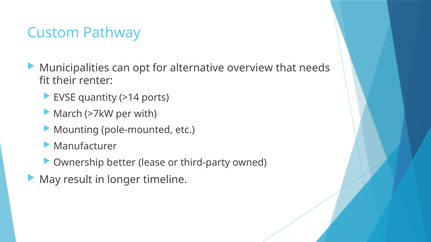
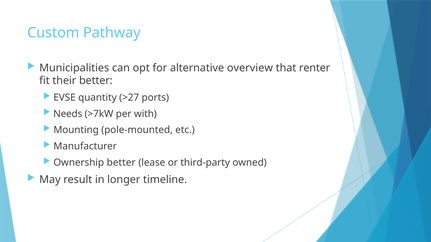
needs: needs -> renter (315, 68)
their renter: renter -> better (96, 81)
>14: >14 -> >27 (129, 98)
March: March -> Needs (68, 114)
